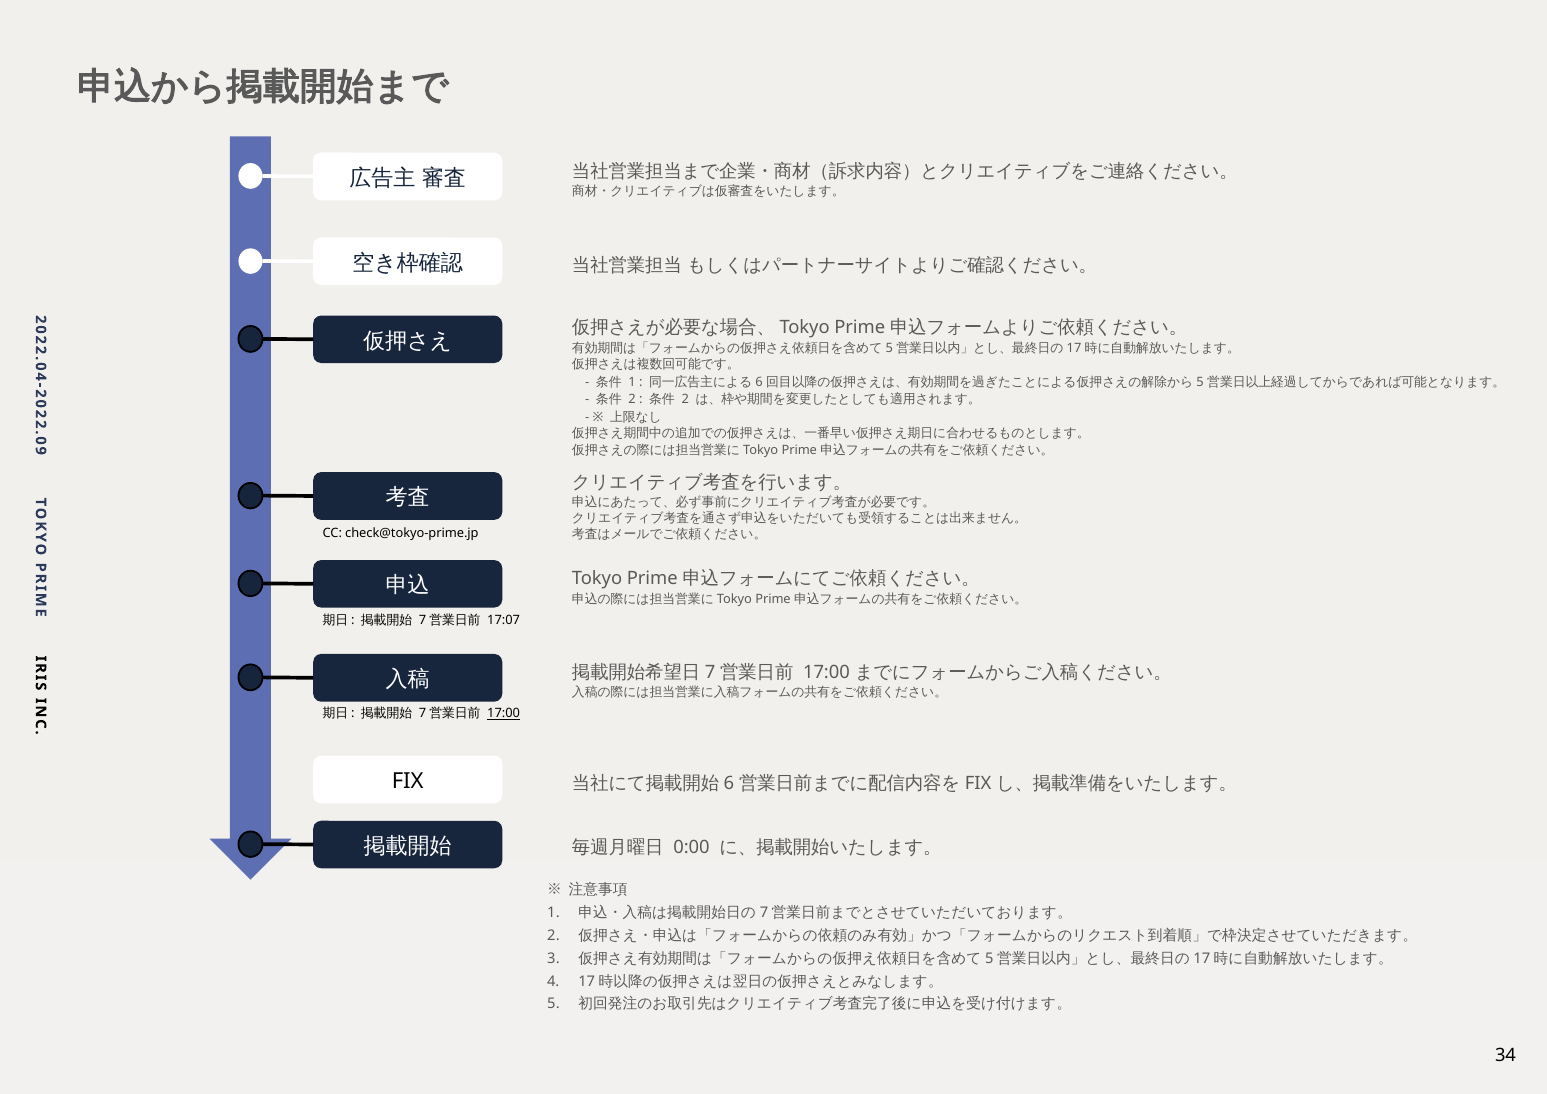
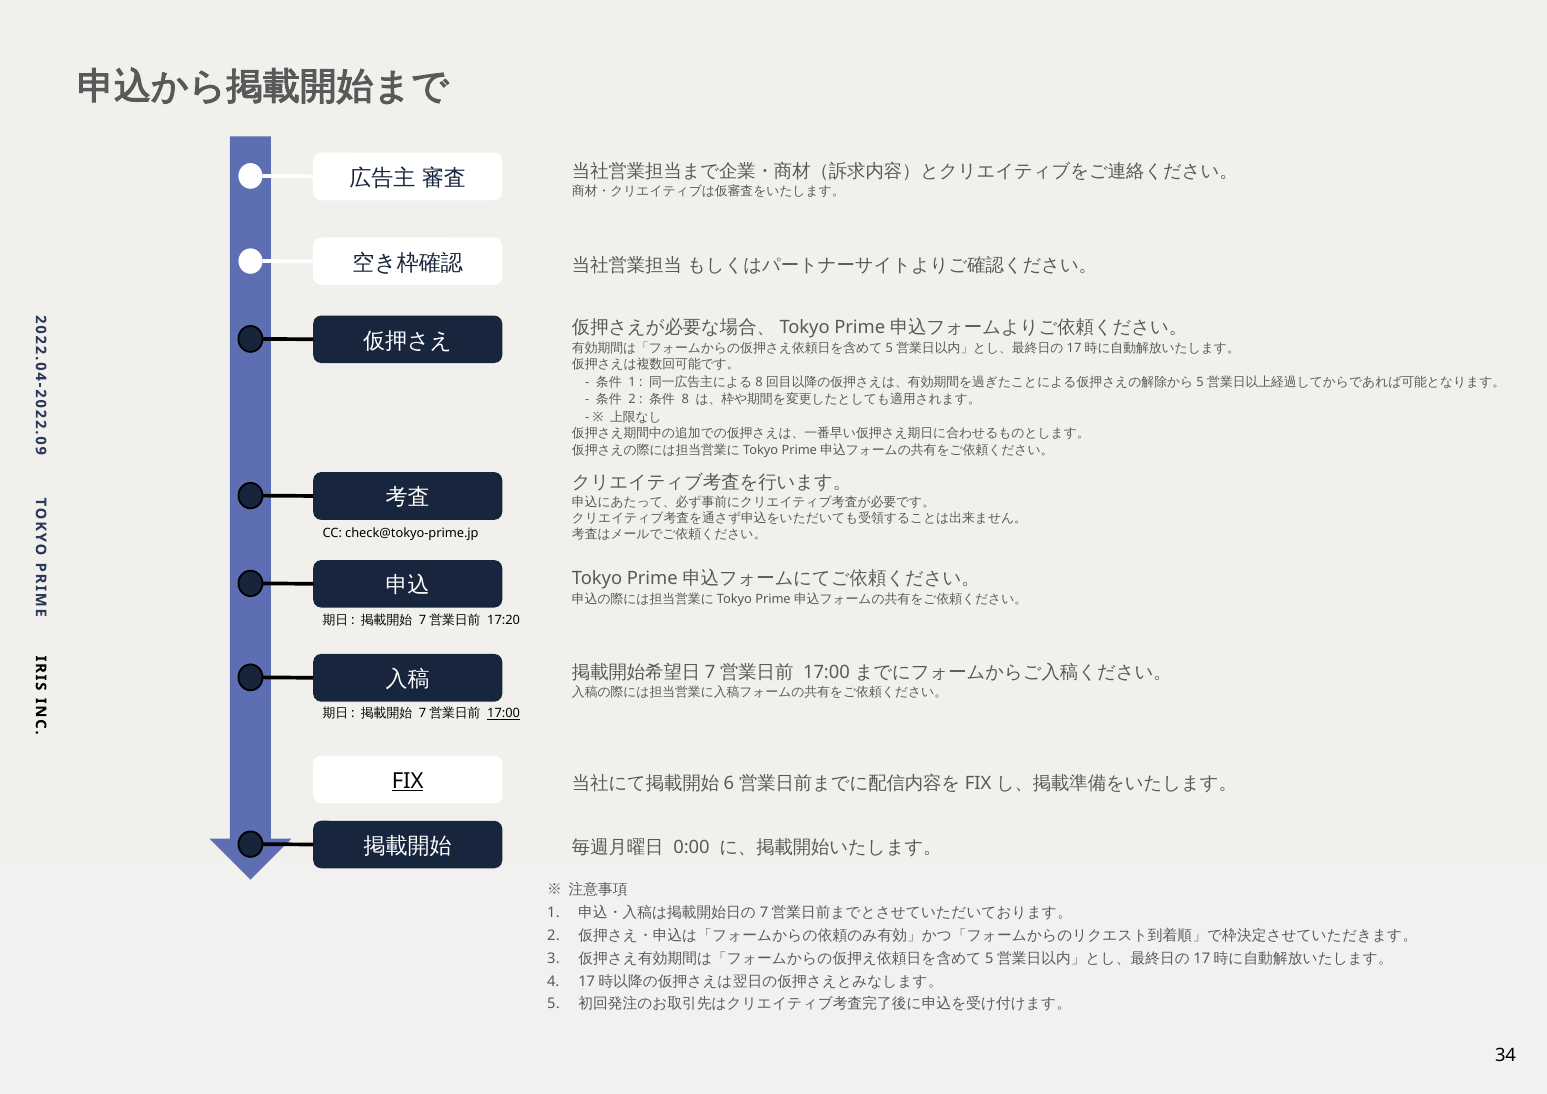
6: 6 -> 8 (759, 382)
2: 2 -> 8 (685, 399)
17:07: 17:07 -> 17:20 (504, 620)
FIX underline: none -> present (408, 781)
